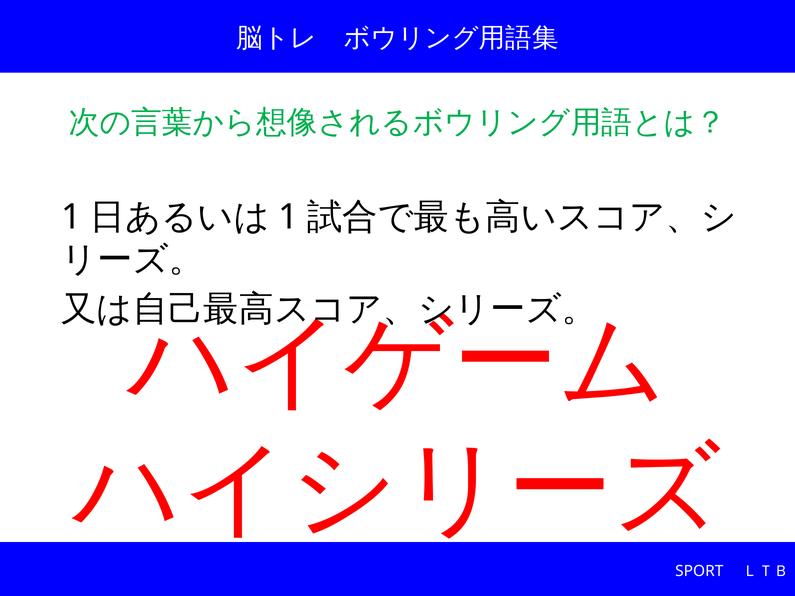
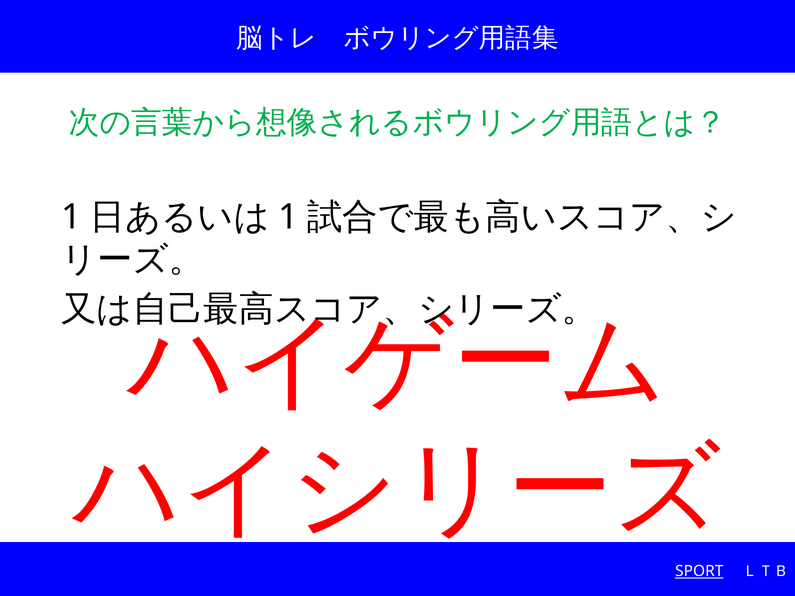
SPORT underline: none -> present (699, 571)
